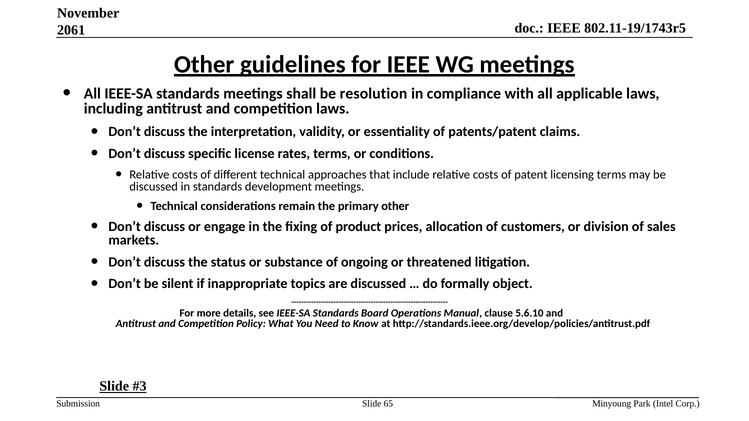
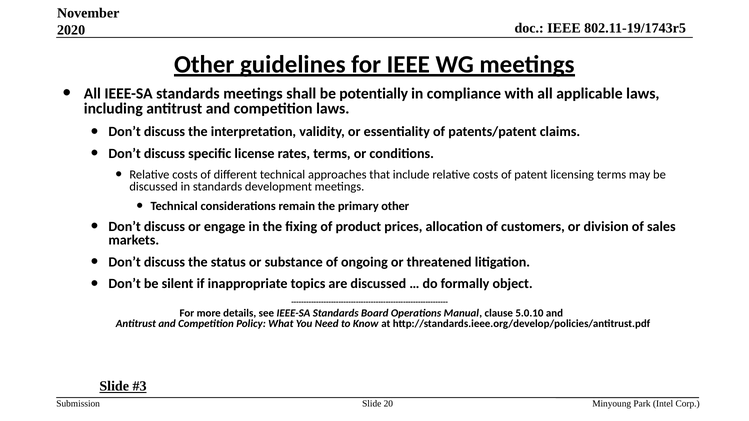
2061: 2061 -> 2020 (71, 30)
resolution: resolution -> potentially (374, 94)
5.6.10: 5.6.10 -> 5.0.10 (529, 313)
65: 65 -> 20 (388, 404)
